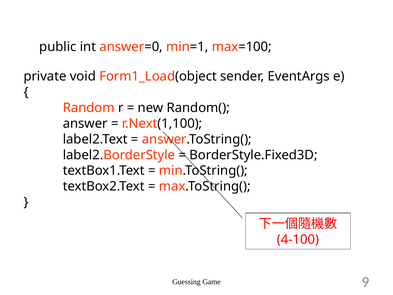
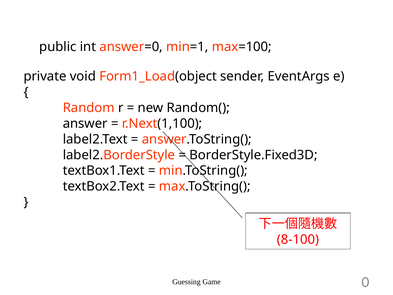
4-100: 4-100 -> 8-100 (298, 239)
9: 9 -> 0 (366, 282)
